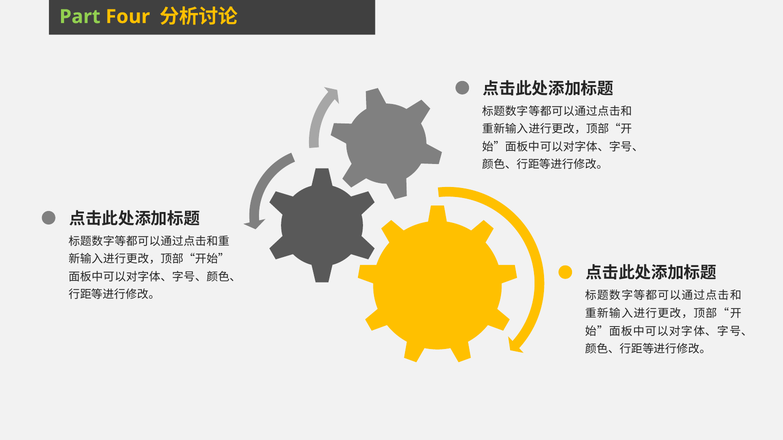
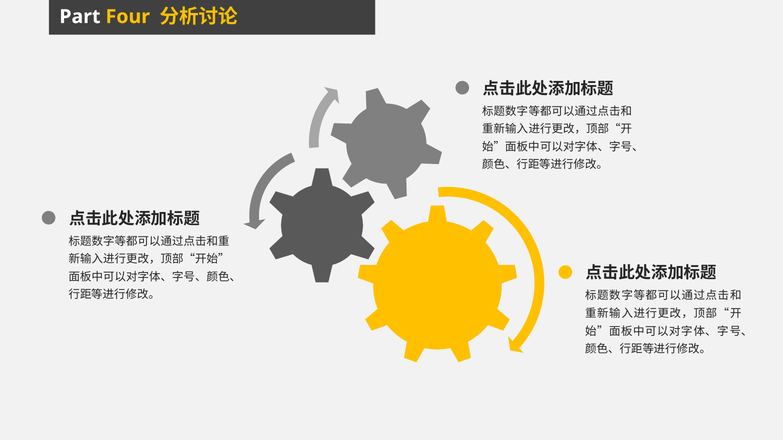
Part colour: light green -> white (80, 17)
